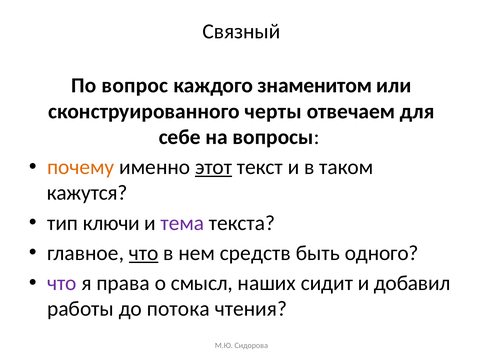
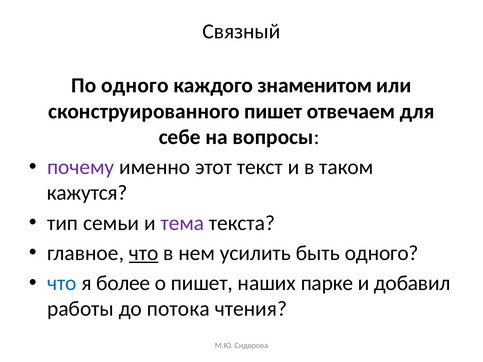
По вопрос: вопрос -> одного (135, 86)
сконструированного черты: черты -> пишет (273, 111)
почему colour: orange -> purple (81, 167)
этот underline: present -> none (214, 167)
ключи: ключи -> семьи (111, 223)
средств: средств -> усилить (255, 253)
что colour: purple -> blue (62, 283)
права: права -> более (123, 283)
о смысл: смысл -> пишет (202, 283)
сидит: сидит -> парке (327, 283)
